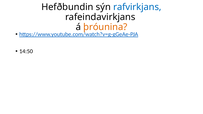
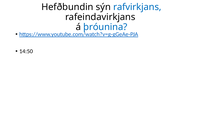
þróunina colour: orange -> blue (105, 27)
